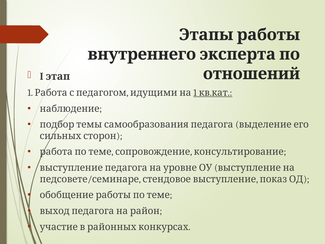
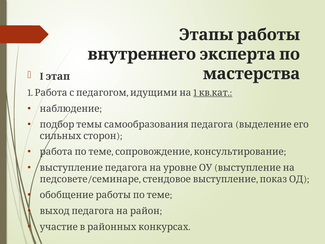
отношений: отношений -> мастерства (252, 74)
